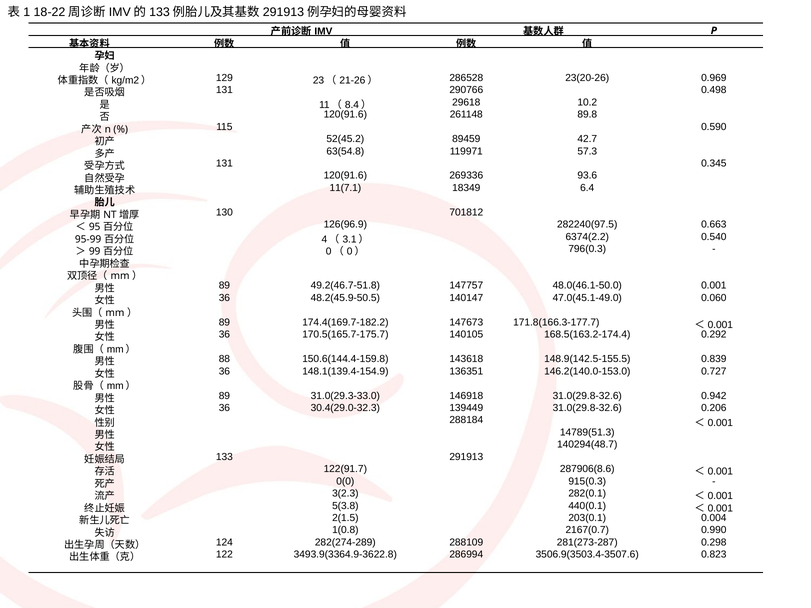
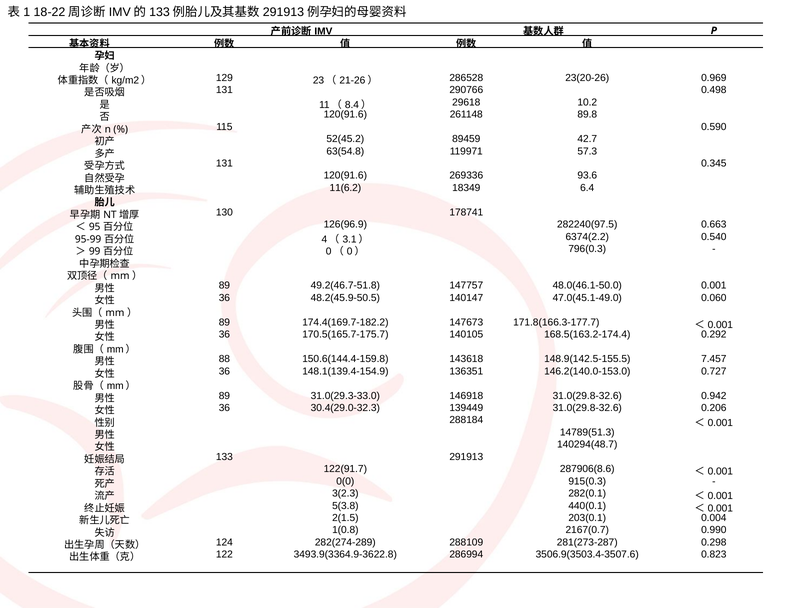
11(7.1: 11(7.1 -> 11(6.2 (345, 188)
701812: 701812 -> 178741 (466, 212)
0.839: 0.839 -> 7.457 (714, 359)
